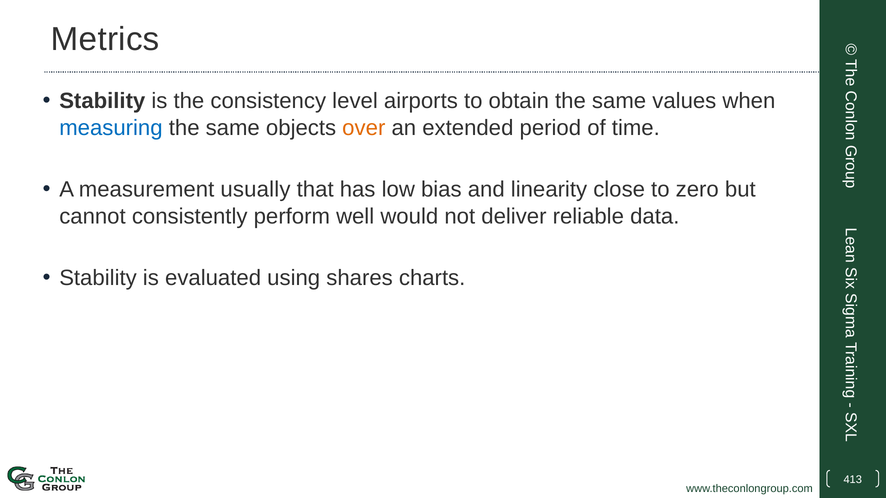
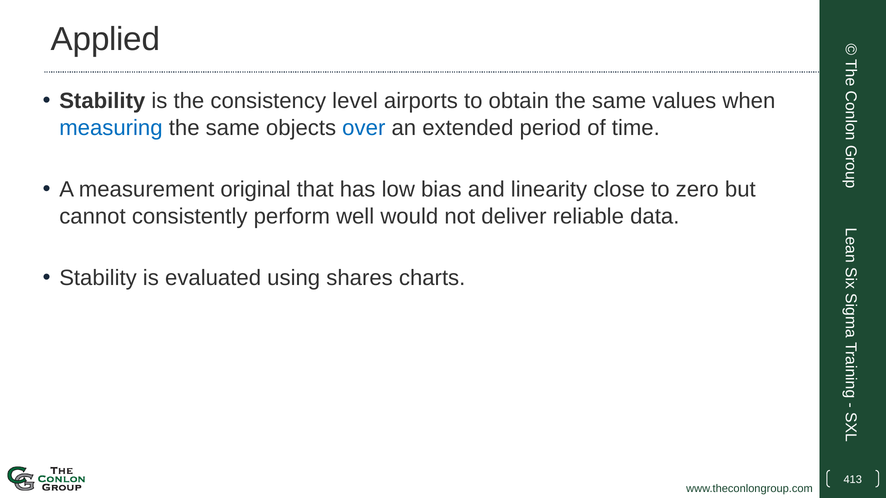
Metrics: Metrics -> Applied (106, 39)
over colour: orange -> blue (364, 128)
usually: usually -> original (256, 190)
